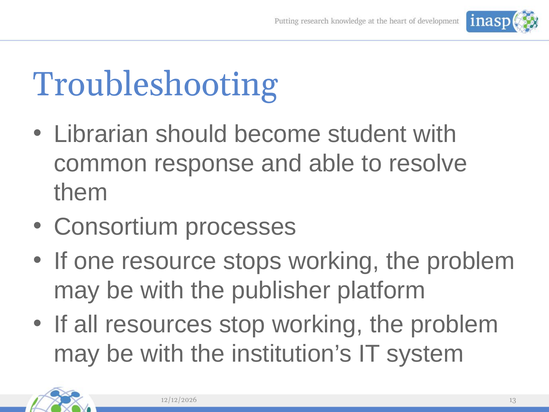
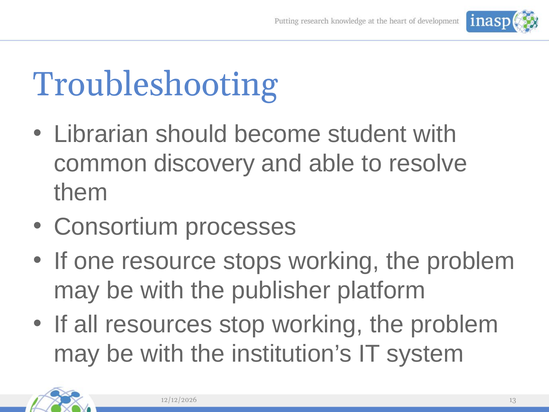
response: response -> discovery (204, 163)
